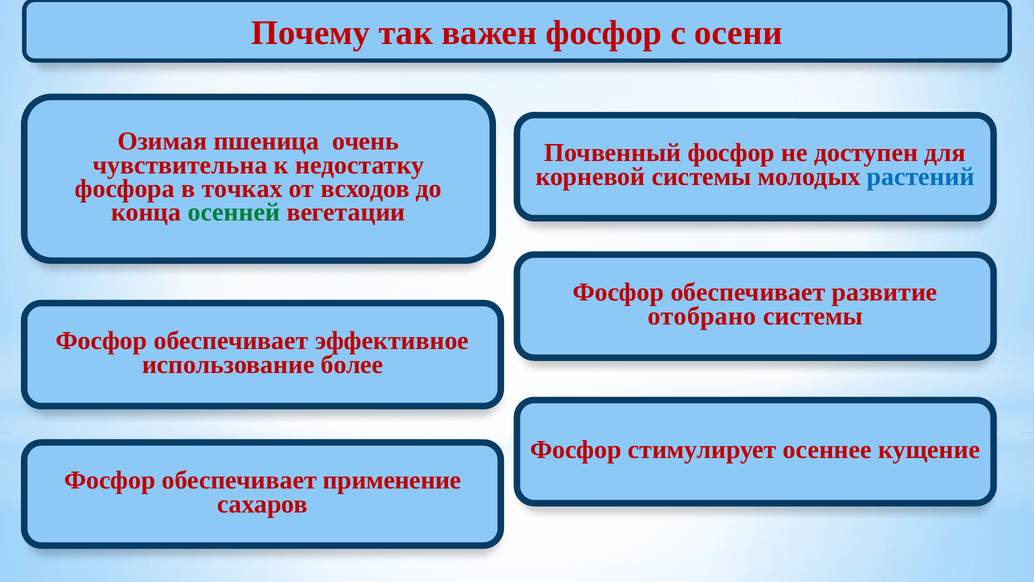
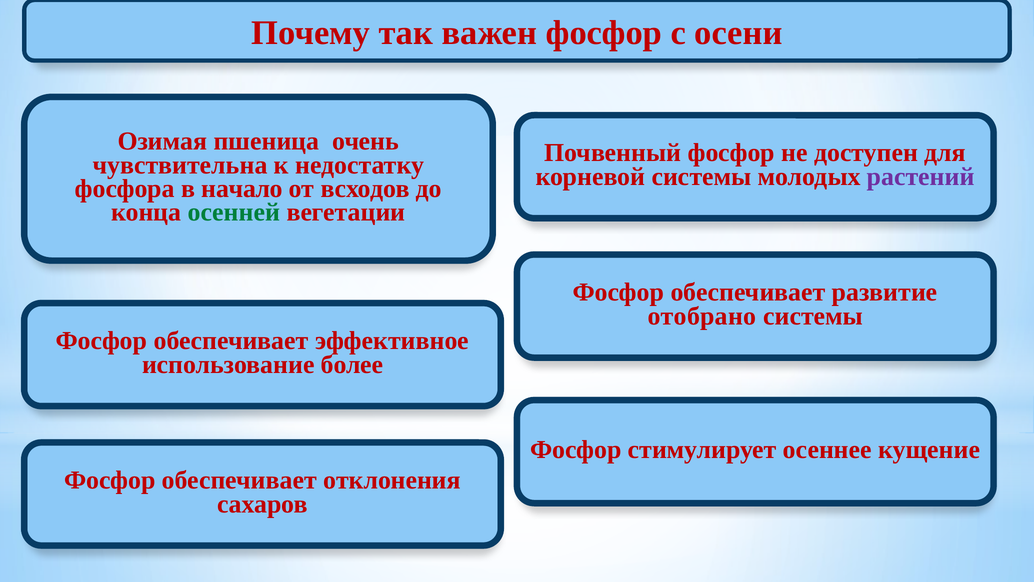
растений colour: blue -> purple (921, 177)
точках: точках -> начало (242, 189)
применение: применение -> отклонения (392, 480)
